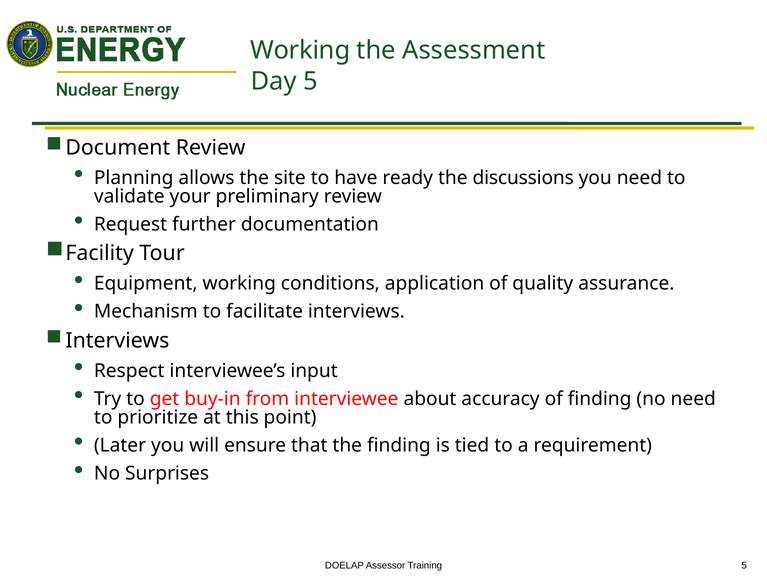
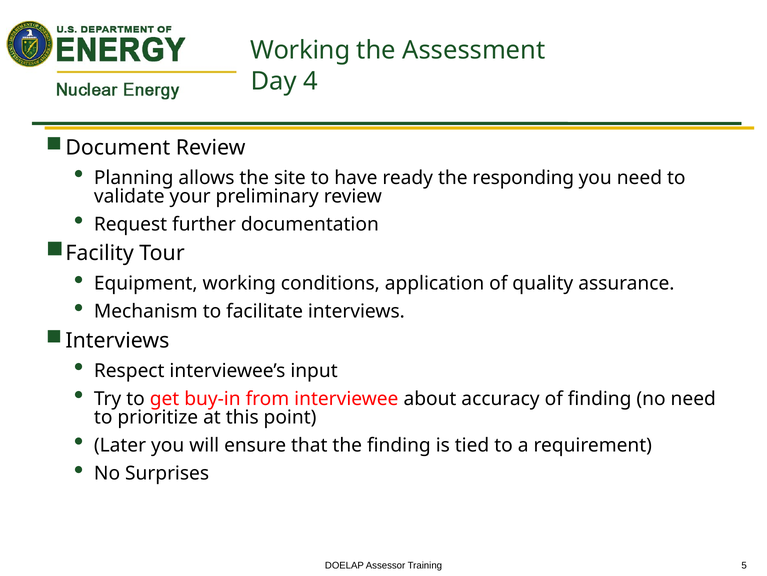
Day 5: 5 -> 4 (311, 81)
discussions: discussions -> responding (523, 178)
